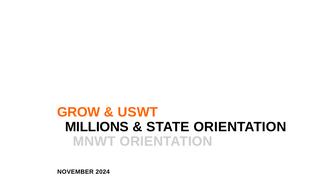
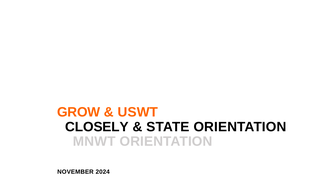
MILLIONS: MILLIONS -> CLOSELY (97, 127)
